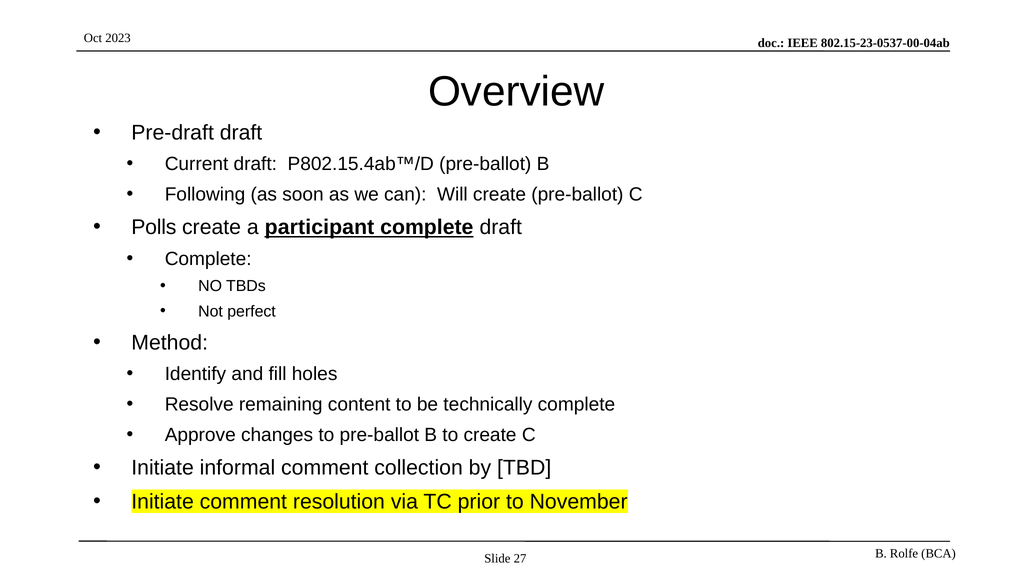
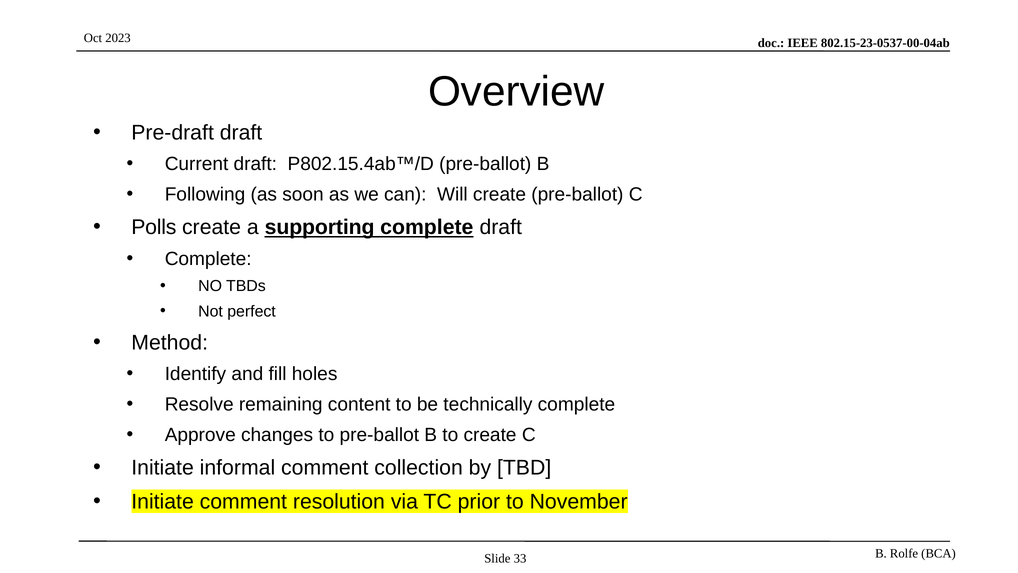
participant: participant -> supporting (320, 227)
27: 27 -> 33 (520, 558)
